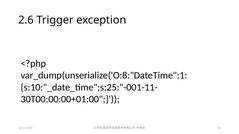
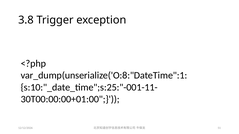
2.6: 2.6 -> 3.8 (26, 20)
